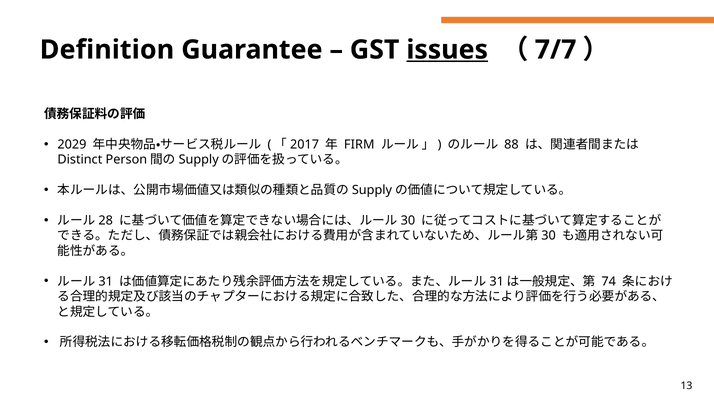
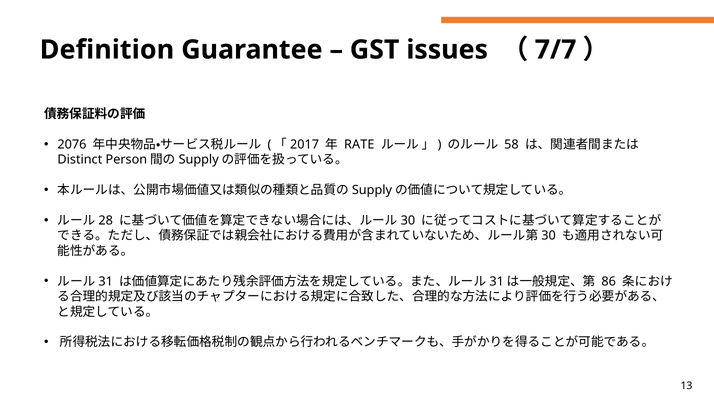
issues underline: present -> none (447, 50)
2029: 2029 -> 2076 (72, 144)
FIRM: FIRM -> RATE (359, 144)
88: 88 -> 58 (511, 144)
74: 74 -> 86 (609, 281)
